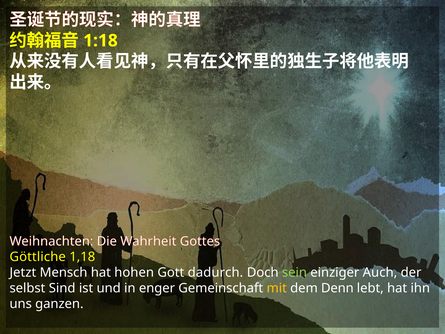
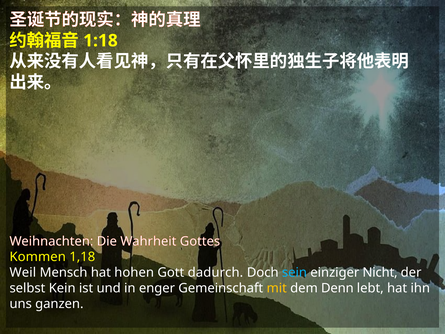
Göttliche: Göttliche -> Kommen (38, 257)
Jetzt: Jetzt -> Weil (23, 272)
sein colour: light green -> light blue (294, 272)
Auch: Auch -> Nicht (380, 272)
Sind: Sind -> Kein (62, 288)
